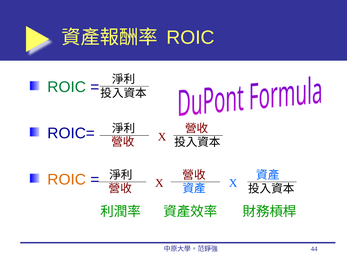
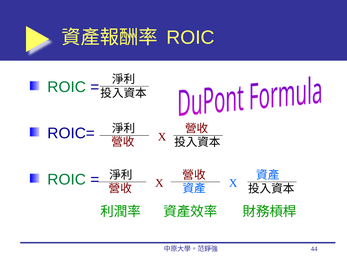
ROIC colour: orange -> green (67, 180)
